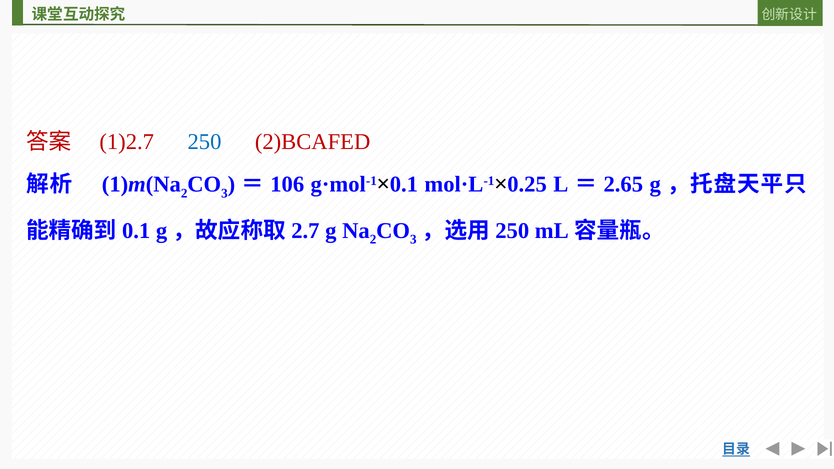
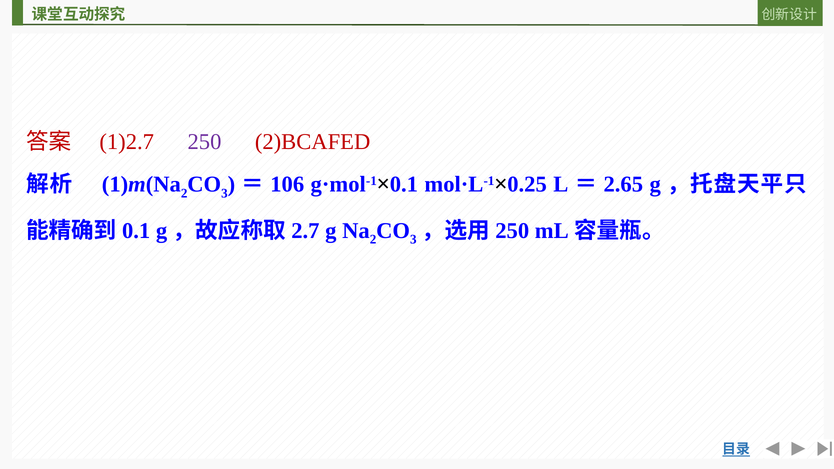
250 colour: blue -> purple (204, 142)
